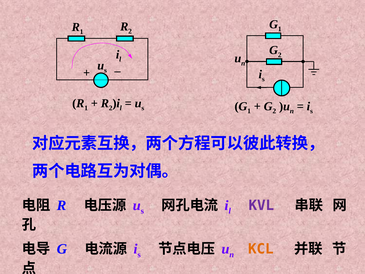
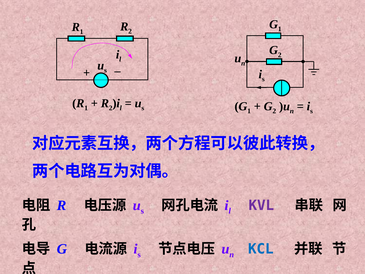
KCL colour: orange -> blue (261, 249)
